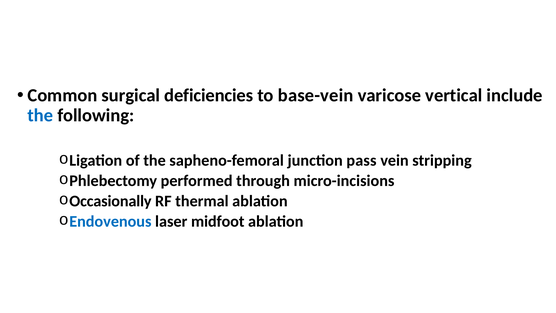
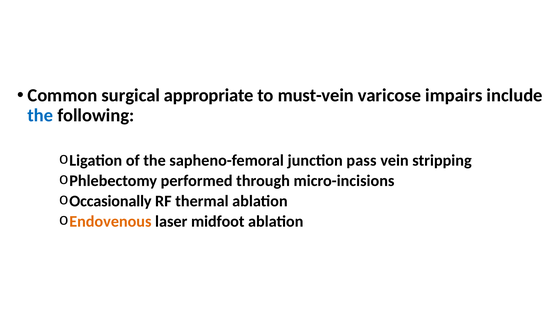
deficiencies: deficiencies -> appropriate (209, 95)
base-vein: base-vein -> must-vein (316, 95)
vertical: vertical -> impairs (454, 95)
Endovenous colour: blue -> orange (110, 221)
